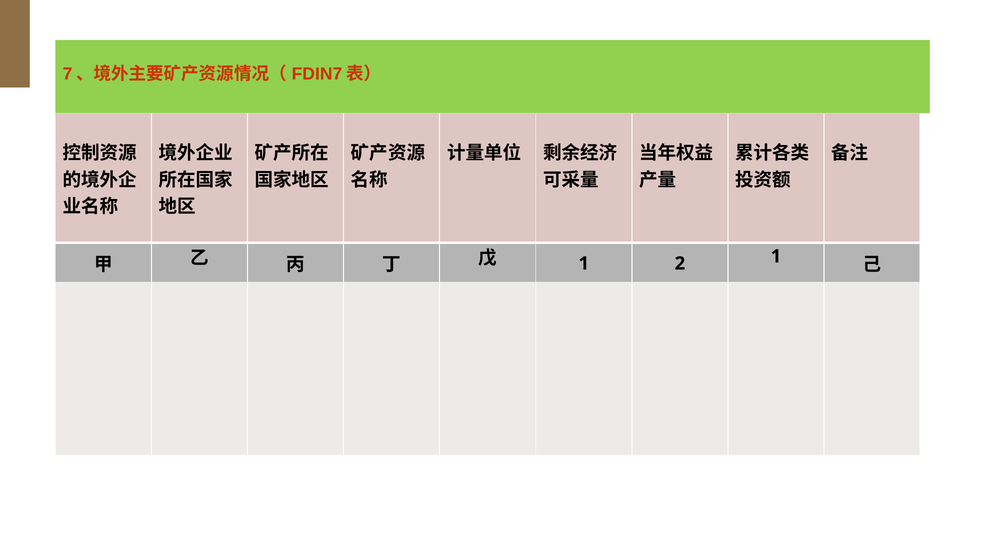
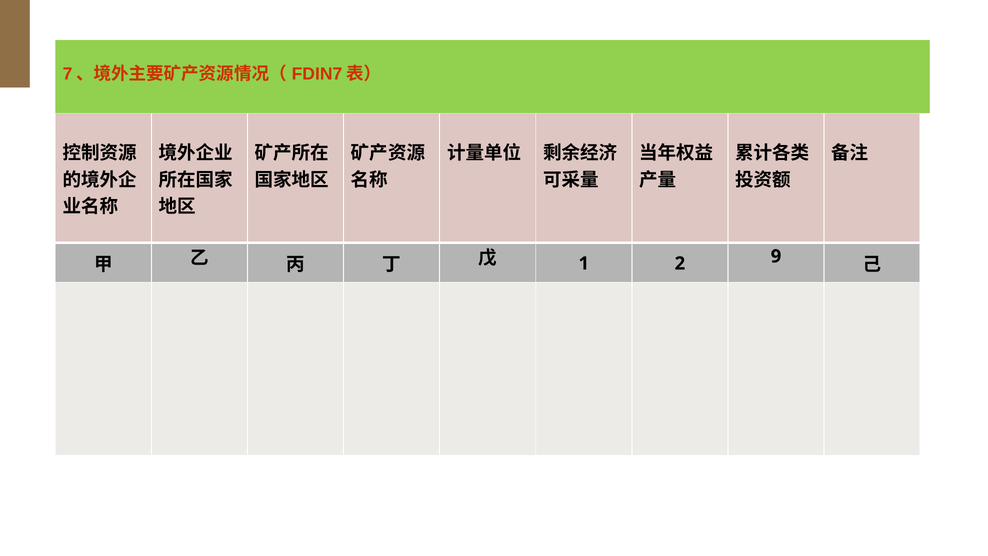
2 1: 1 -> 9 (776, 256)
